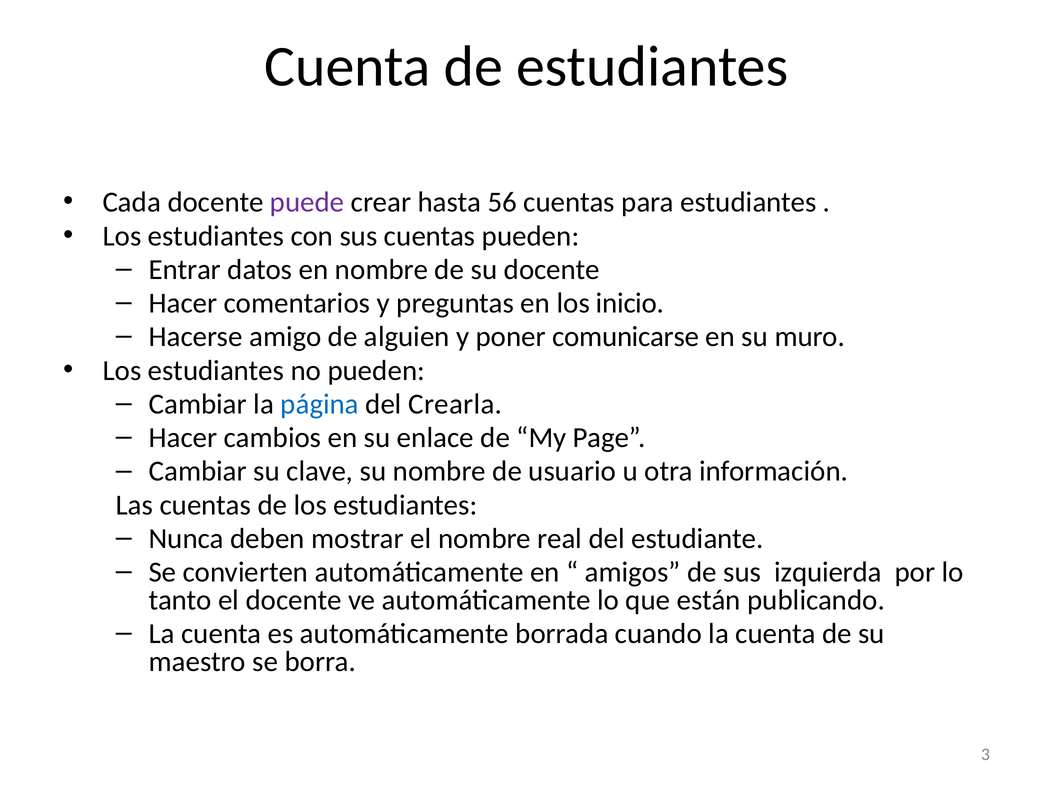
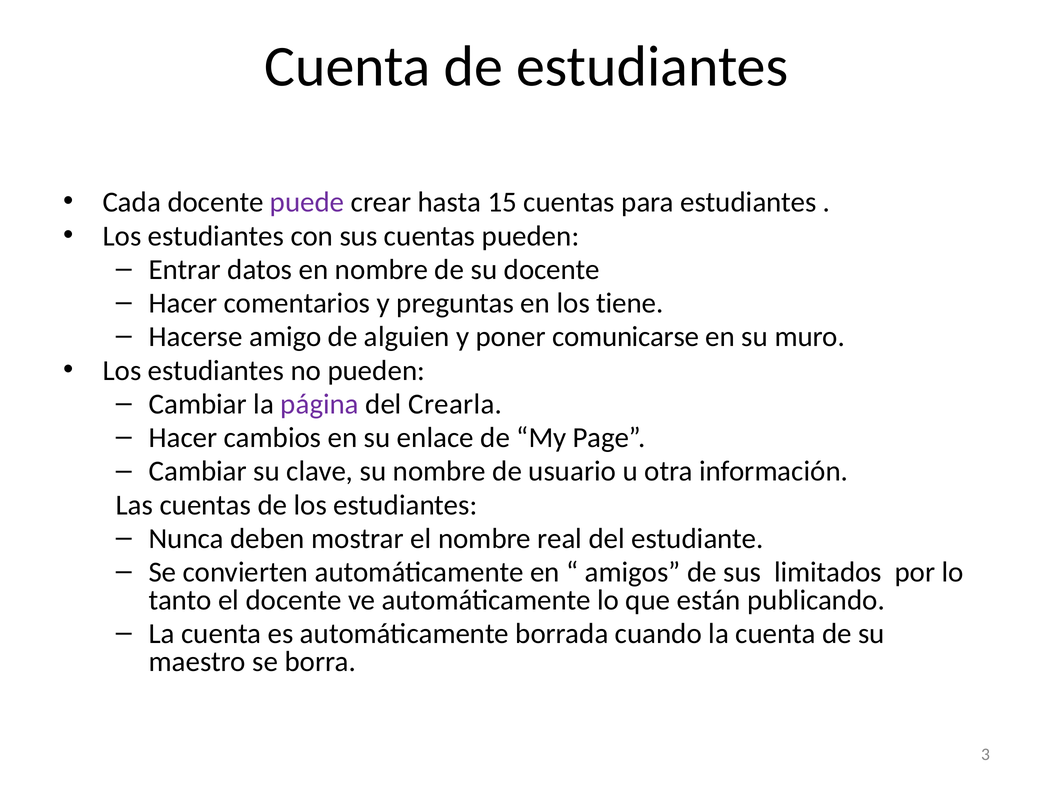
56: 56 -> 15 (502, 202)
inicio: inicio -> tiene (630, 303)
página colour: blue -> purple (320, 404)
izquierda: izquierda -> limitados (828, 572)
